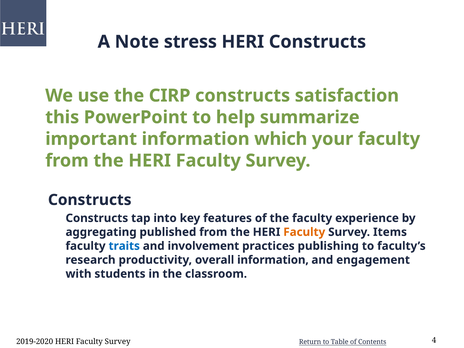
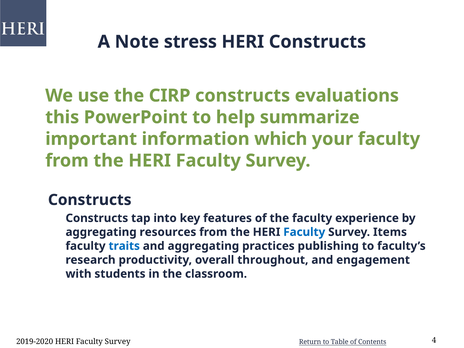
satisfaction: satisfaction -> evaluations (347, 96)
published: published -> resources (168, 232)
Faculty colour: orange -> blue (304, 232)
and involvement: involvement -> aggregating (203, 246)
overall information: information -> throughout (273, 260)
